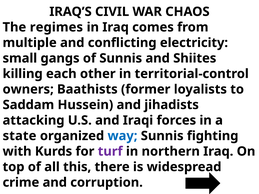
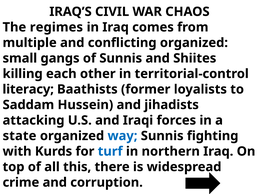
conflicting electricity: electricity -> organized (194, 43)
owners: owners -> literacy (28, 89)
turf colour: purple -> blue (110, 152)
